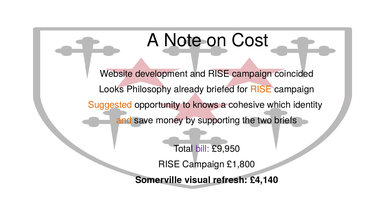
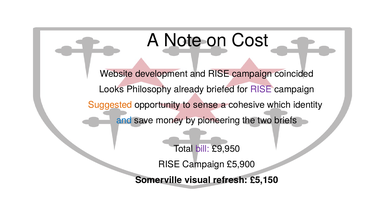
RISE colour: orange -> purple (261, 89)
knows: knows -> sense (206, 105)
and colour: orange -> blue (124, 120)
supporting: supporting -> pioneering (219, 120)
£1,800: £1,800 -> £5,900 (241, 164)
£4,140: £4,140 -> £5,150 (264, 180)
